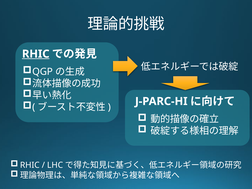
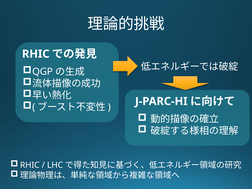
RHIC underline: present -> none (36, 54)
